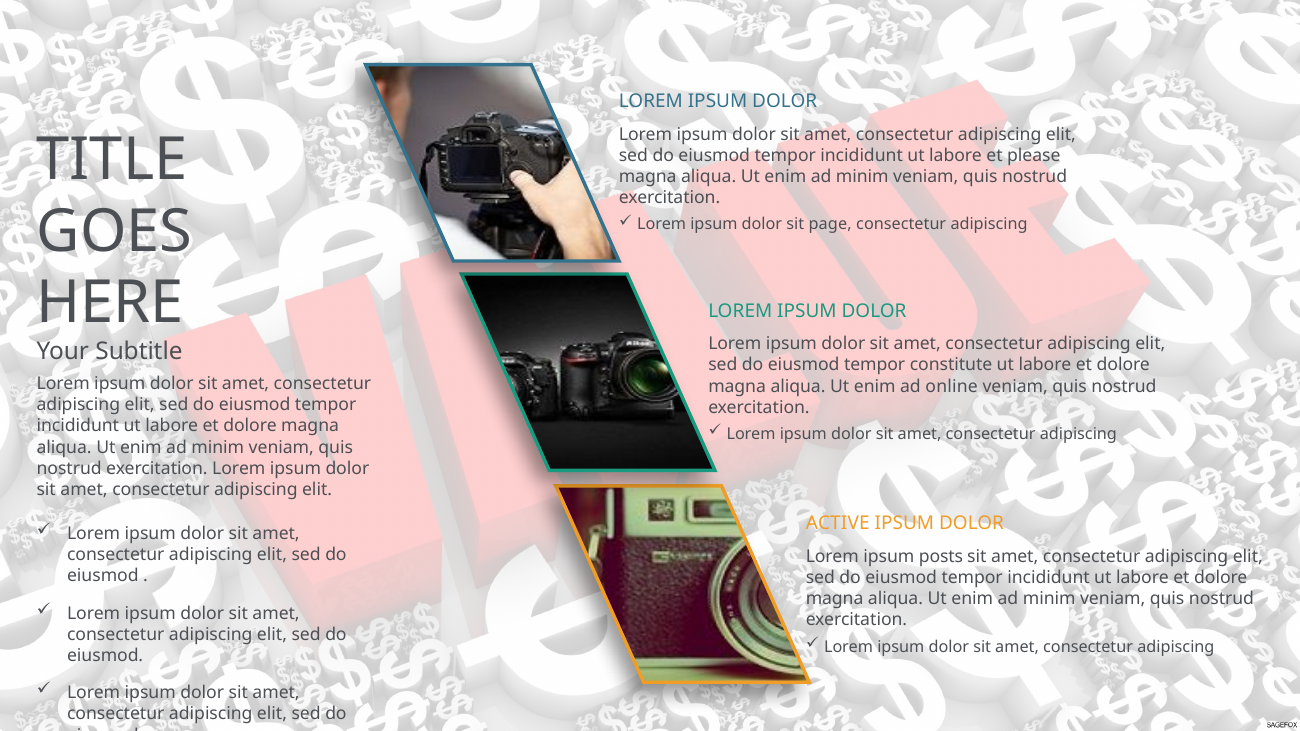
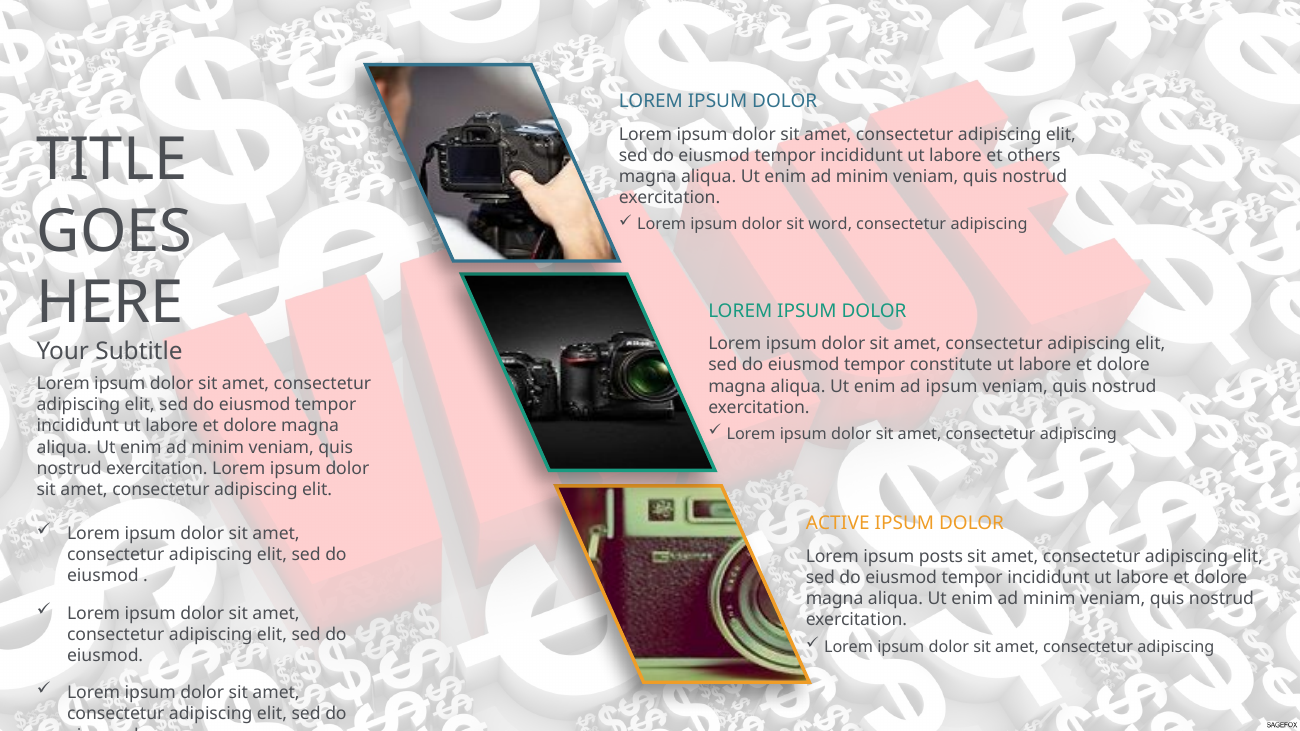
please: please -> others (1034, 156)
page: page -> word (830, 225)
ad online: online -> ipsum (952, 386)
